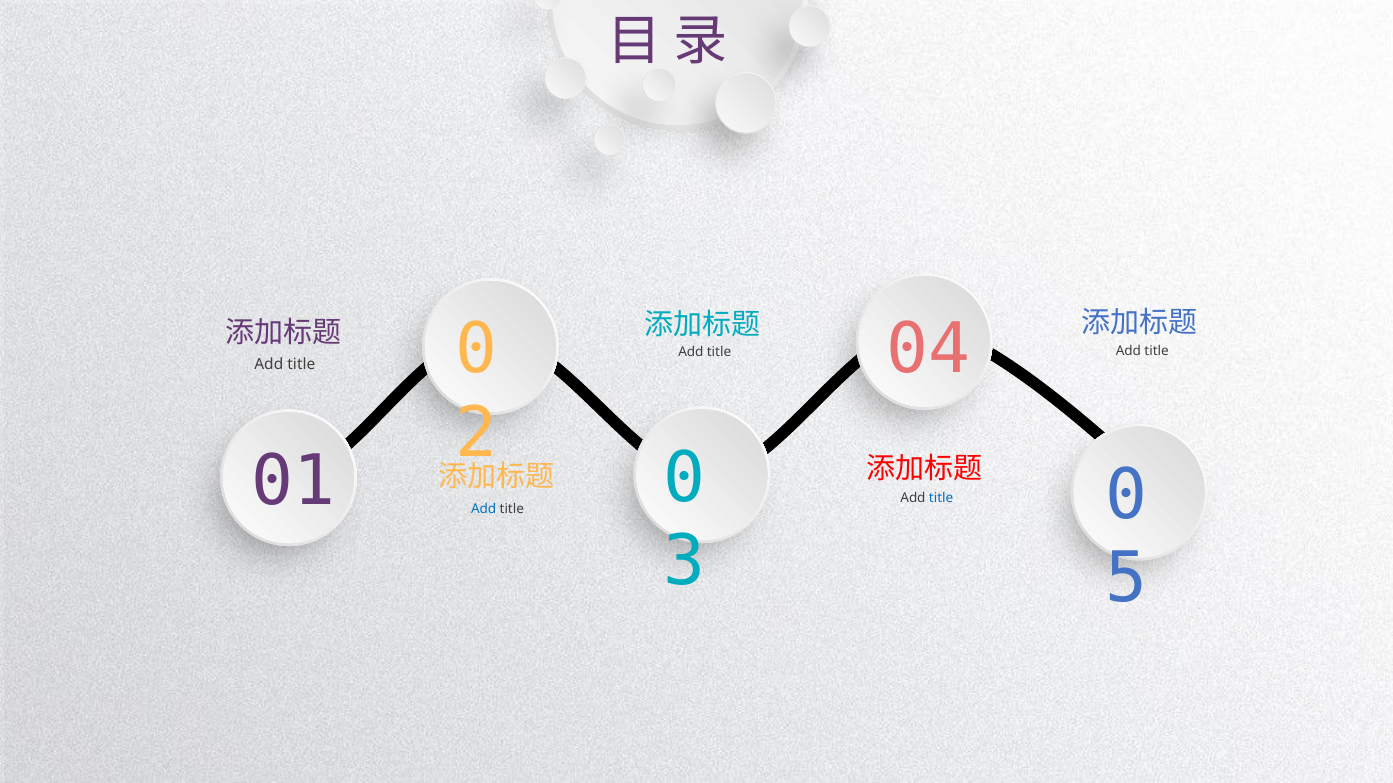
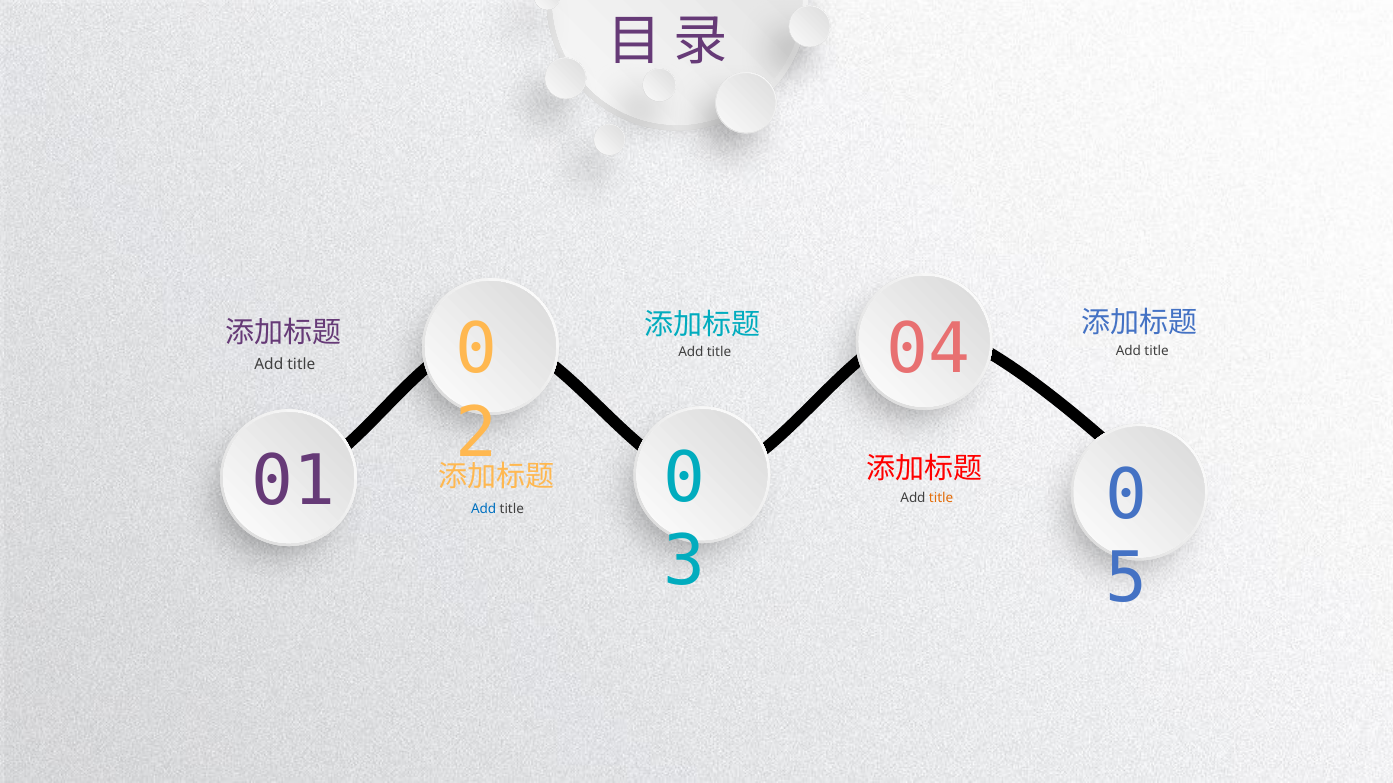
title colour: blue -> orange (941, 498)
